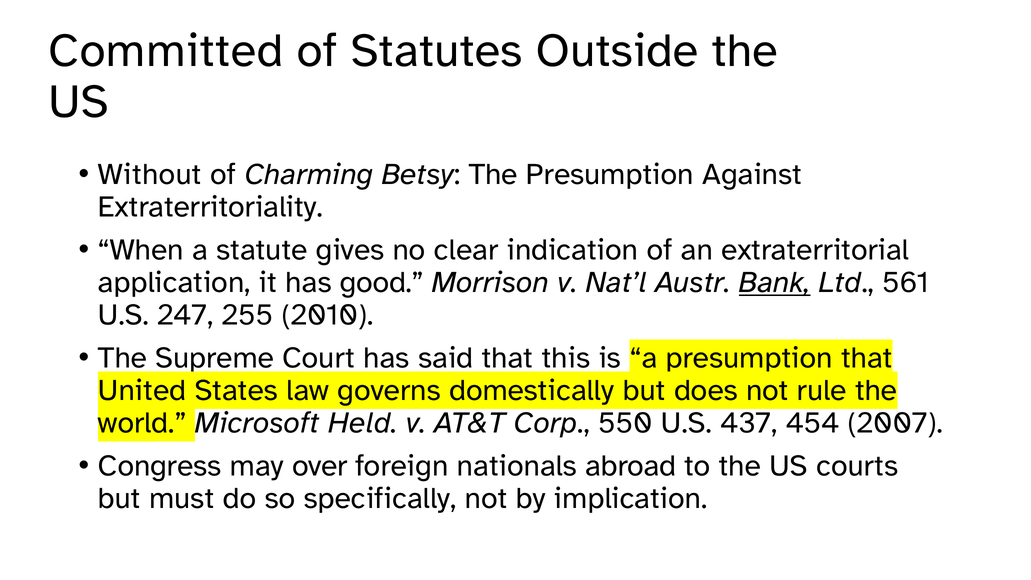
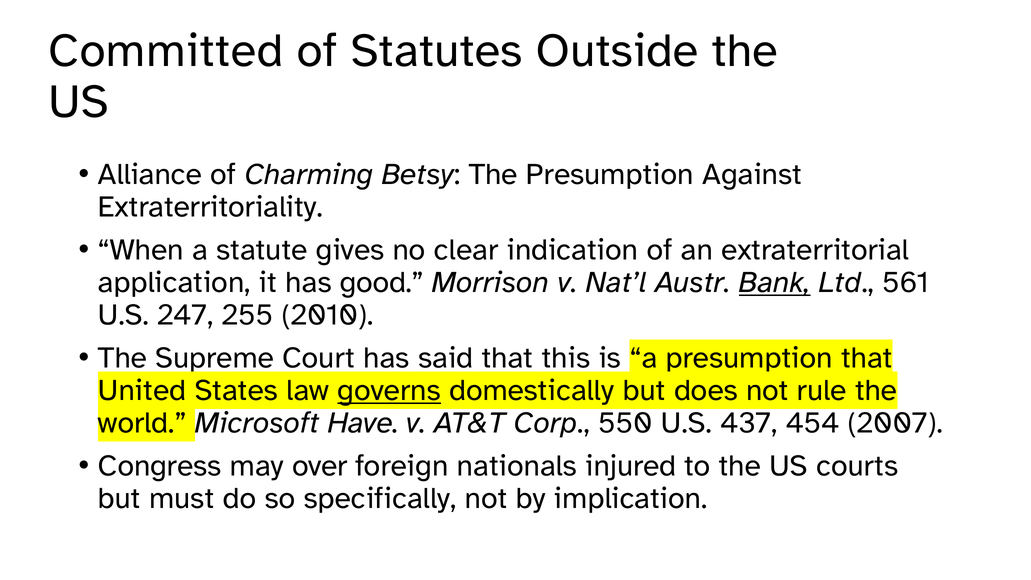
Without: Without -> Alliance (150, 174)
governs underline: none -> present (389, 390)
Held: Held -> Have (363, 423)
abroad: abroad -> injured (631, 466)
